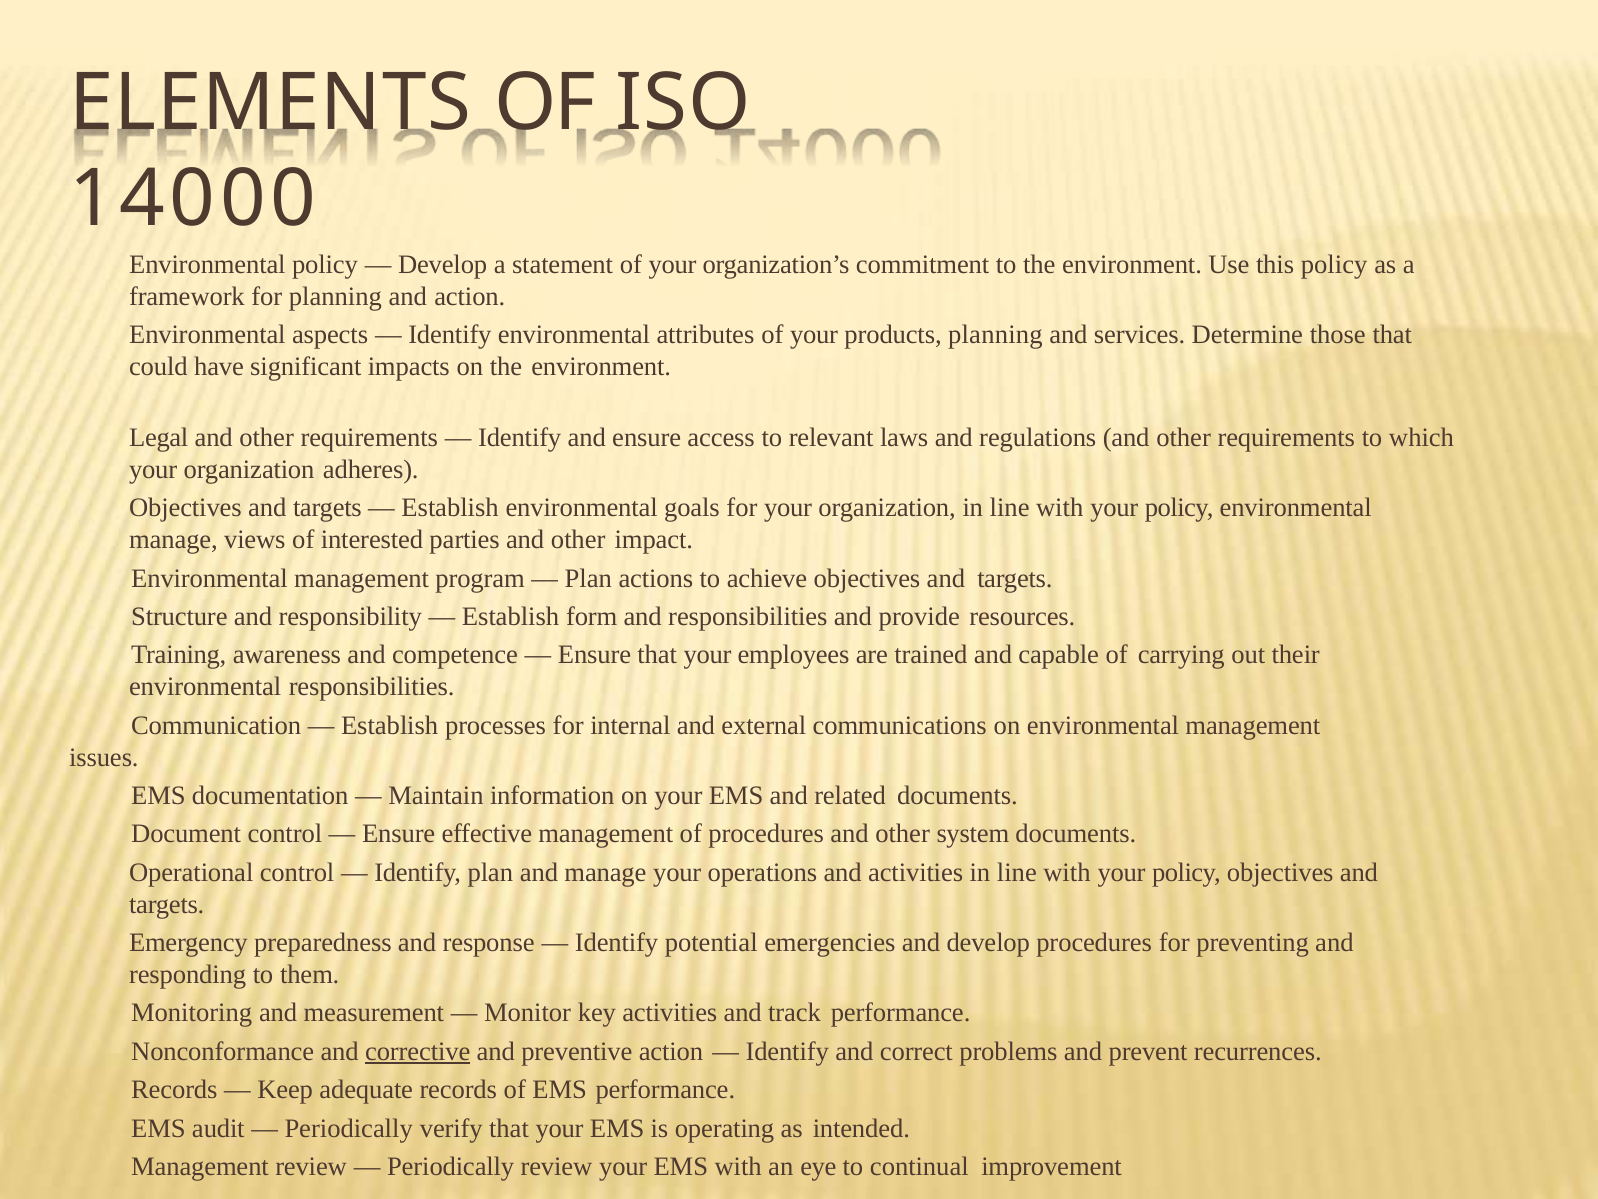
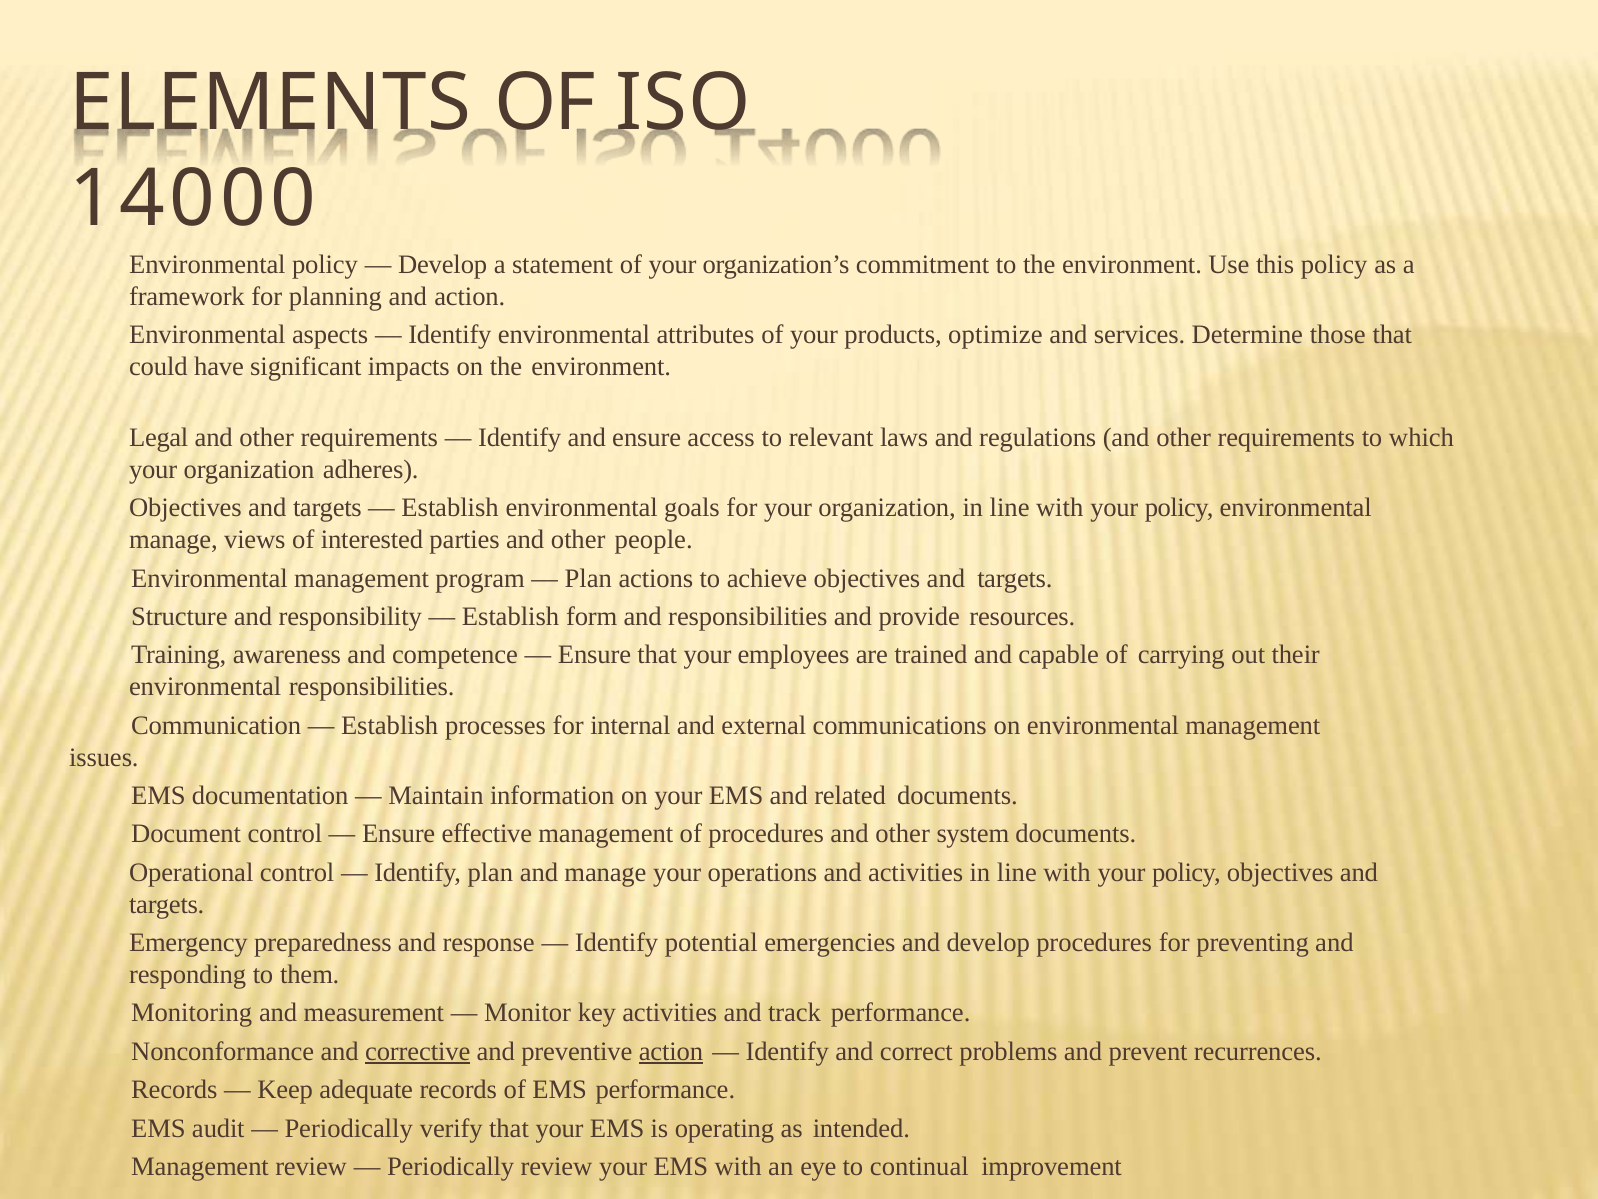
products planning: planning -> optimize (995, 335)
impact: impact -> people (654, 540)
action underline: none -> present (671, 1051)
